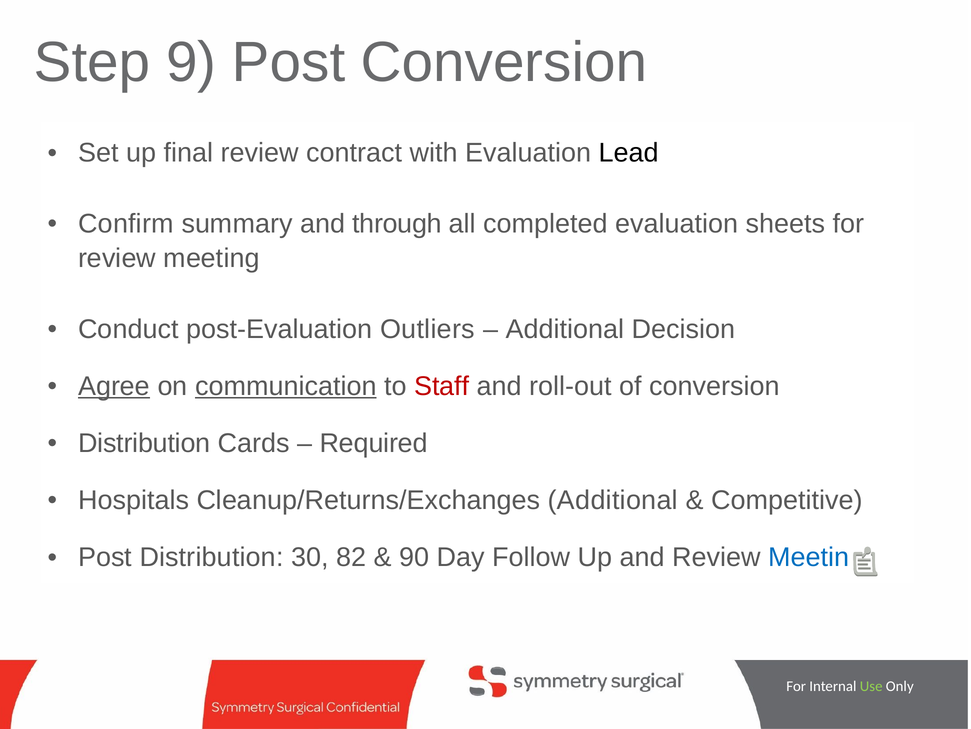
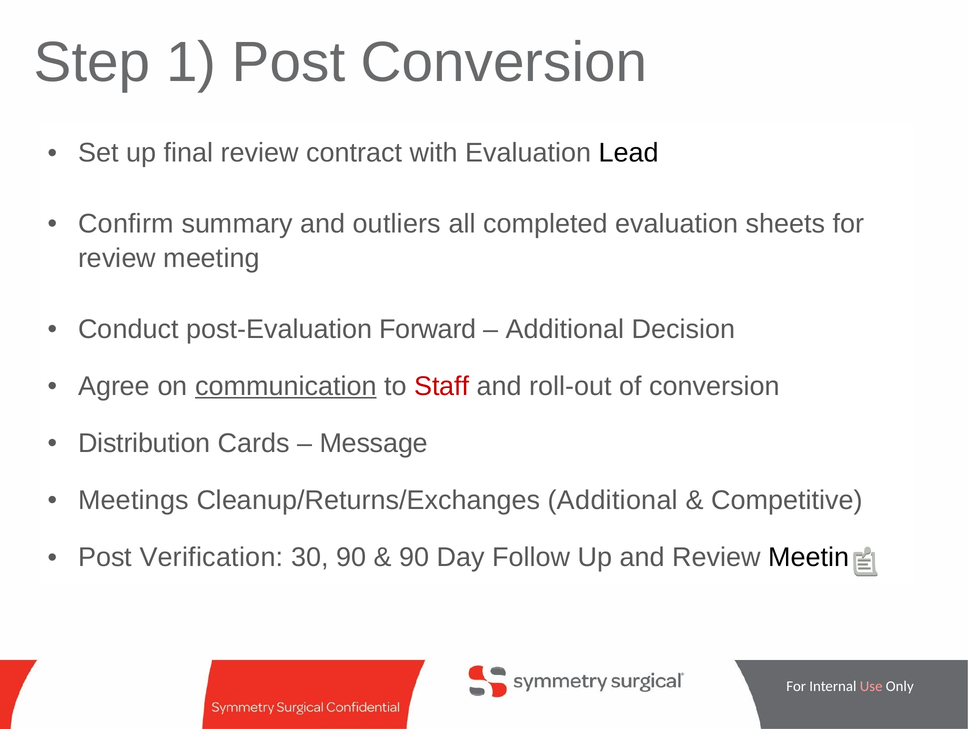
9: 9 -> 1 (191, 62)
through: through -> outliers (397, 223)
Outliers: Outliers -> Forward (428, 329)
Agree underline: present -> none (114, 386)
Required: Required -> Message (374, 443)
Hospitals: Hospitals -> Meetings (133, 500)
Post Distribution: Distribution -> Verification (211, 557)
30 82: 82 -> 90 (351, 557)
Meetings colour: blue -> black (823, 557)
Use colour: light green -> pink (871, 685)
